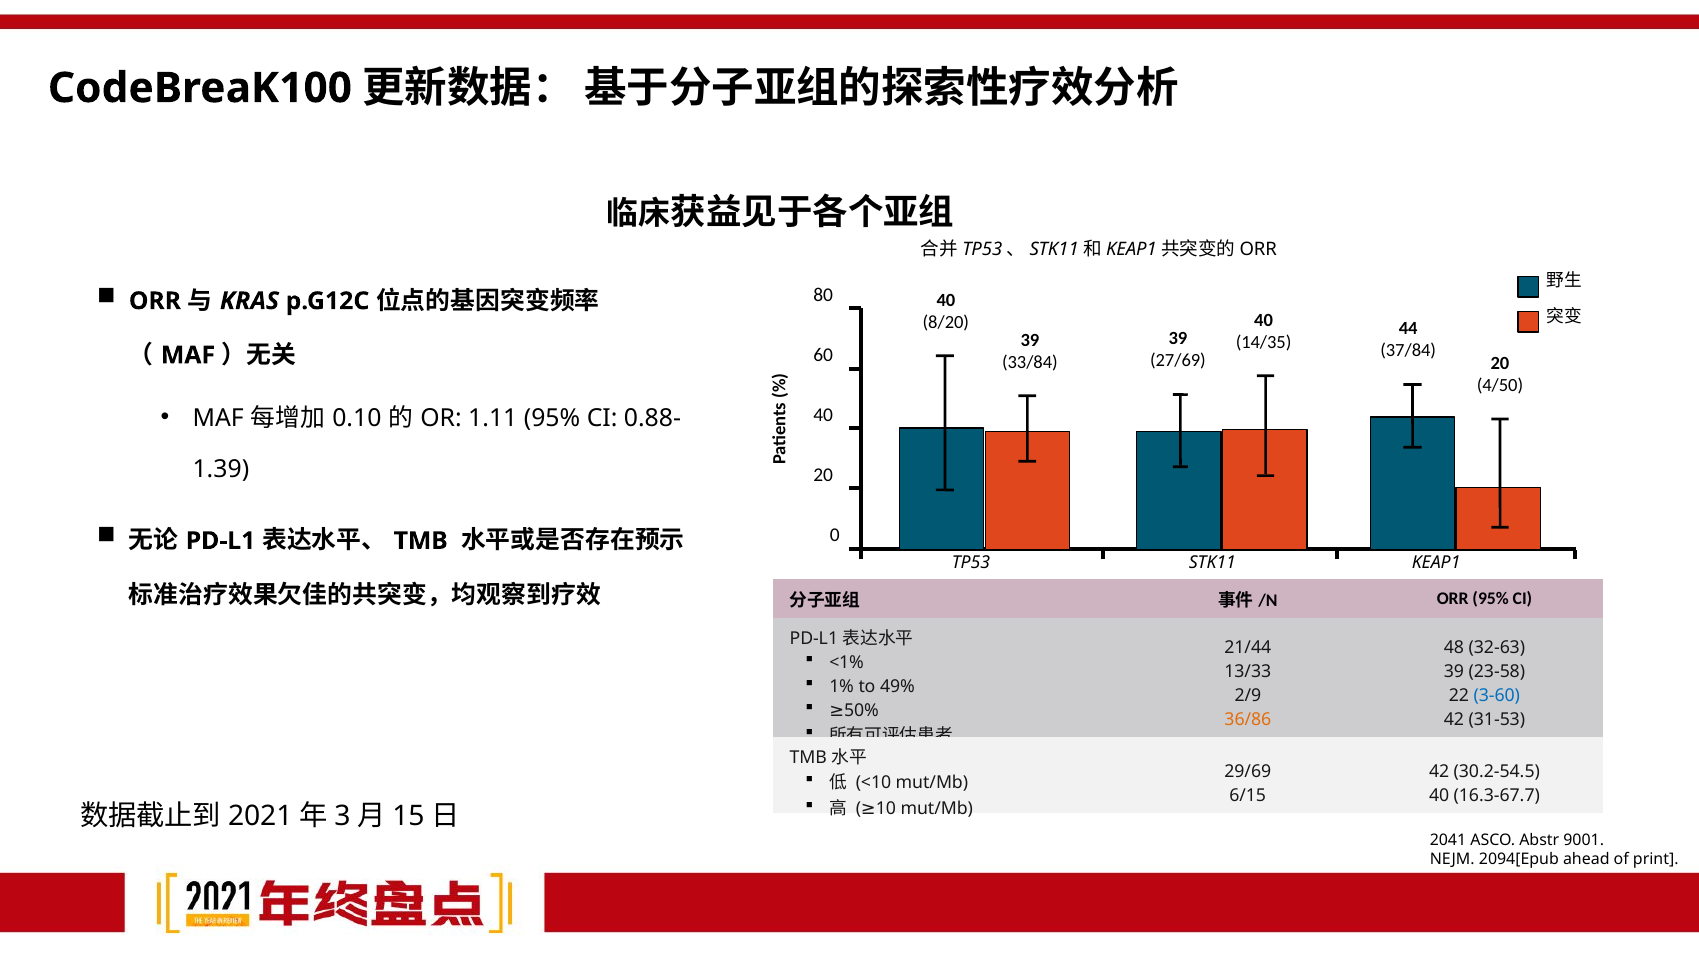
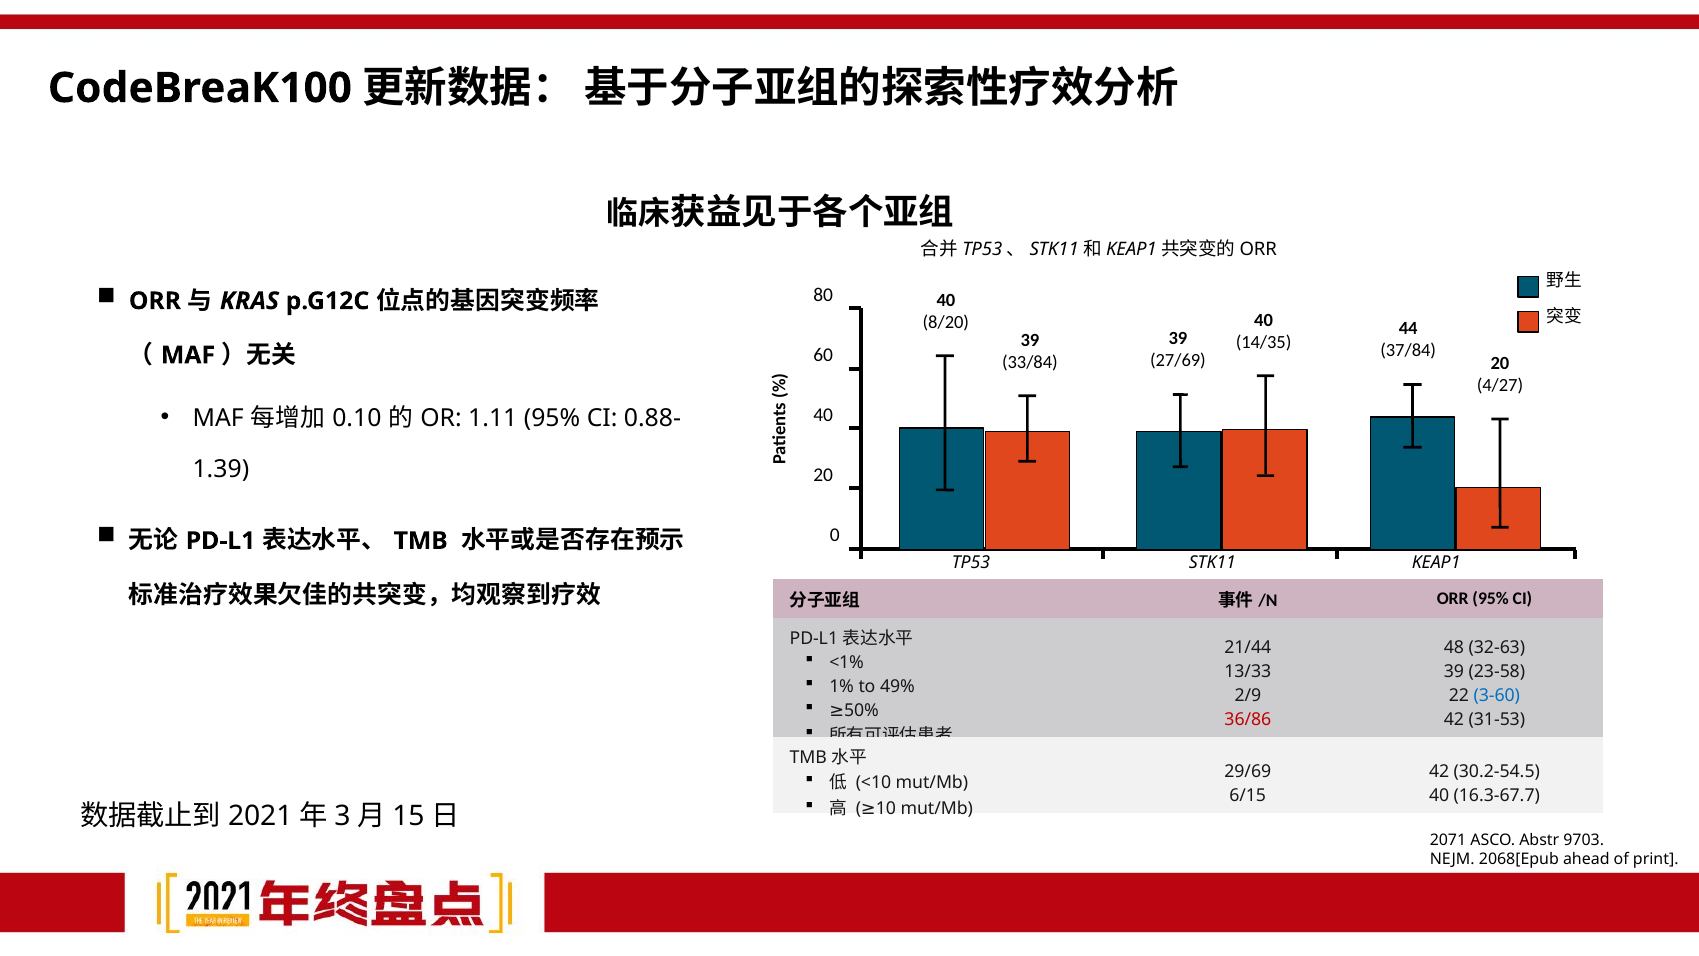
4/50: 4/50 -> 4/27 (1500, 386)
36/86 colour: orange -> red (1248, 719)
2041: 2041 -> 2071 (1448, 840)
9001: 9001 -> 9703 (1584, 840)
2094[Epub: 2094[Epub -> 2068[Epub (1519, 859)
